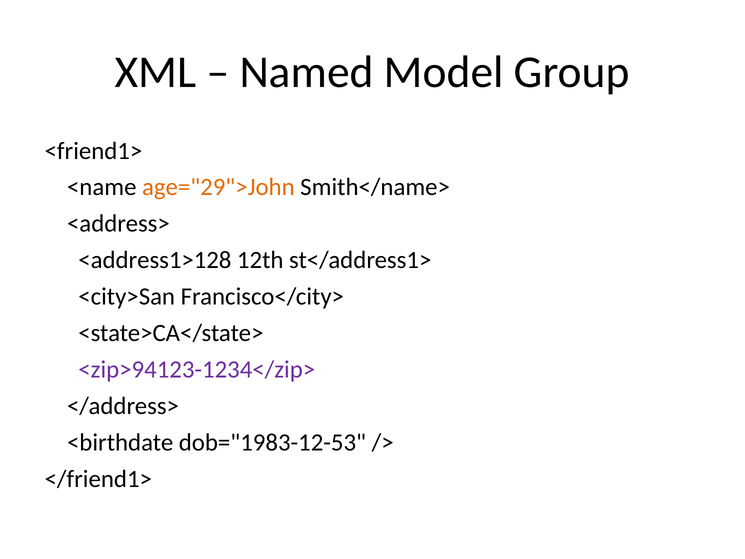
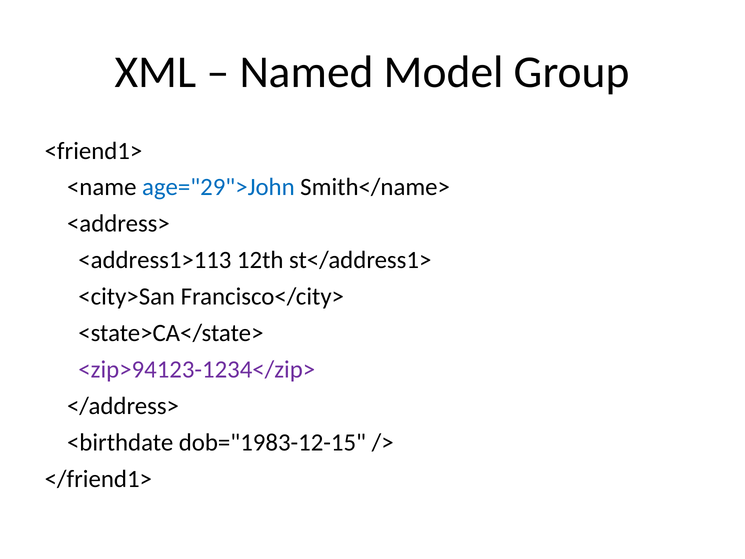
age="29">John colour: orange -> blue (218, 187)
<address1>128: <address1>128 -> <address1>113 (155, 260)
dob="1983-12-53: dob="1983-12-53 -> dob="1983-12-15 (272, 442)
